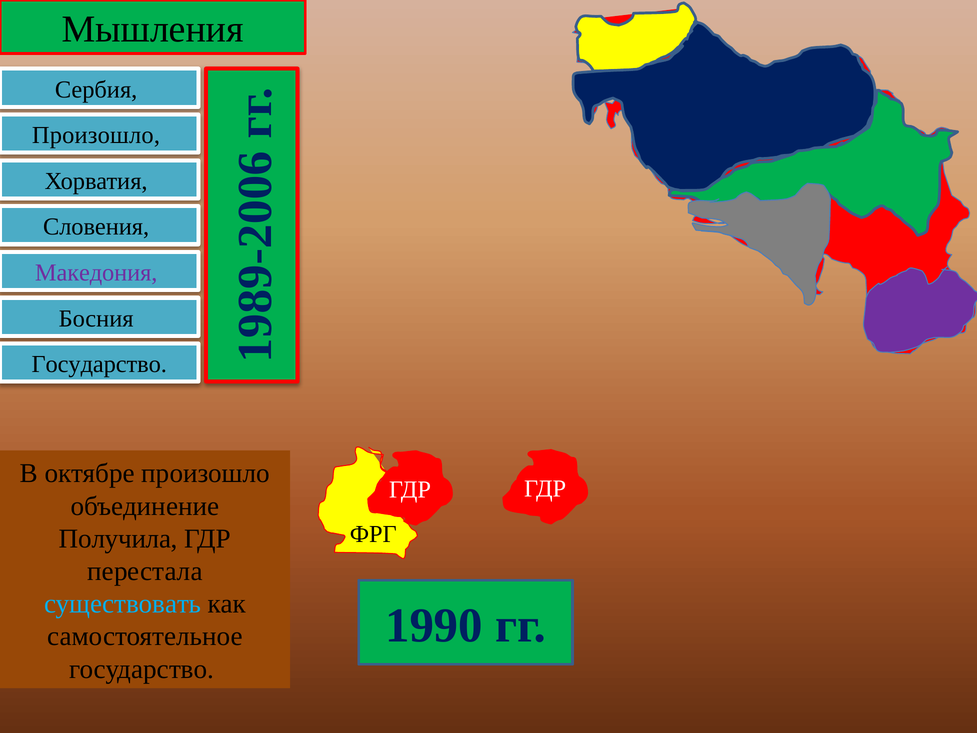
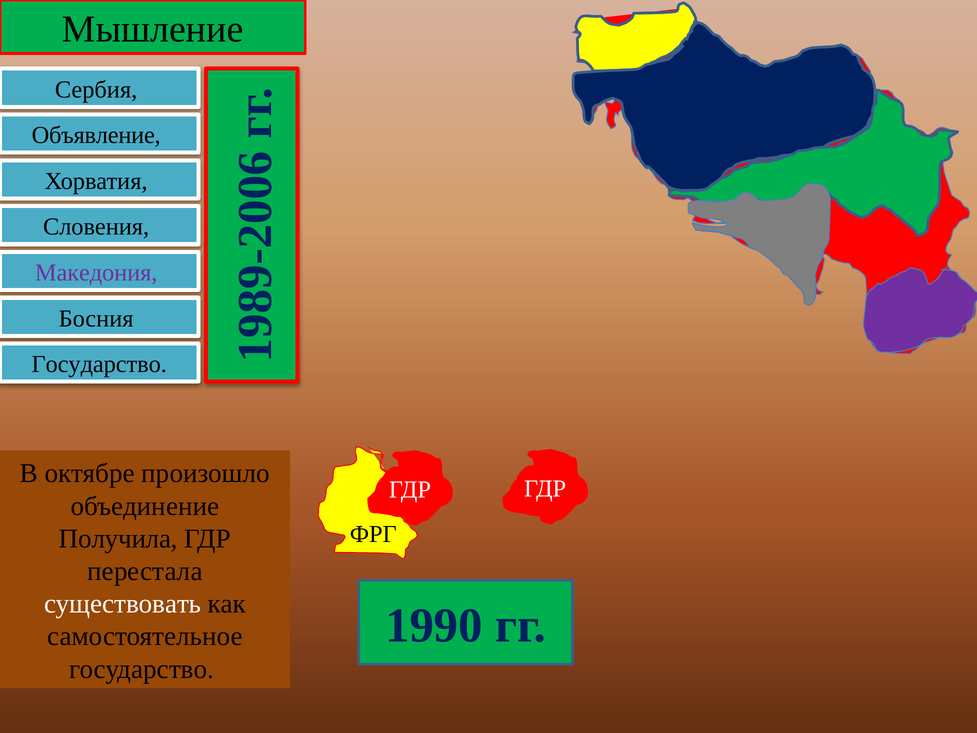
Мышления: Мышления -> Мышление (153, 29)
Произошло: Произошло -> Объявление (96, 135)
существовать colour: light blue -> white (123, 604)
